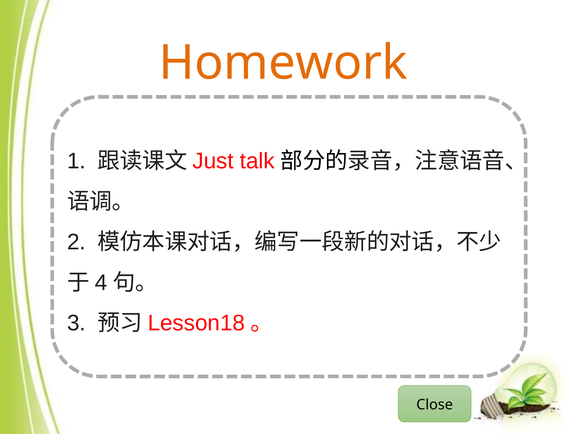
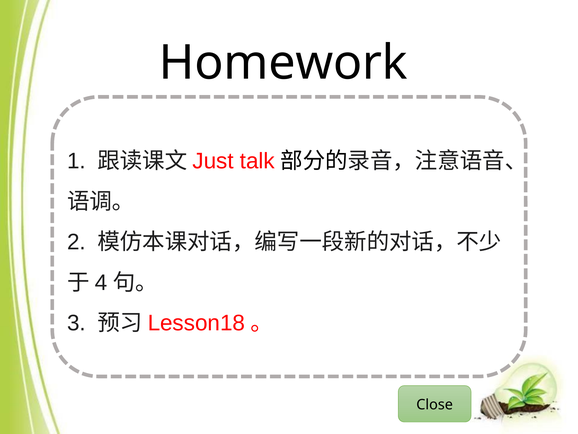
Homework colour: orange -> black (283, 63)
